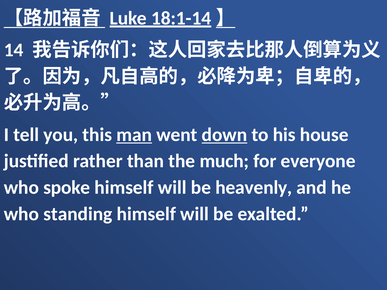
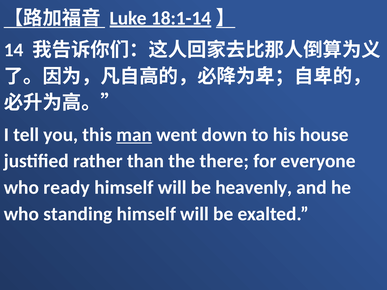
down underline: present -> none (224, 135)
much: much -> there (224, 161)
spoke: spoke -> ready (67, 188)
